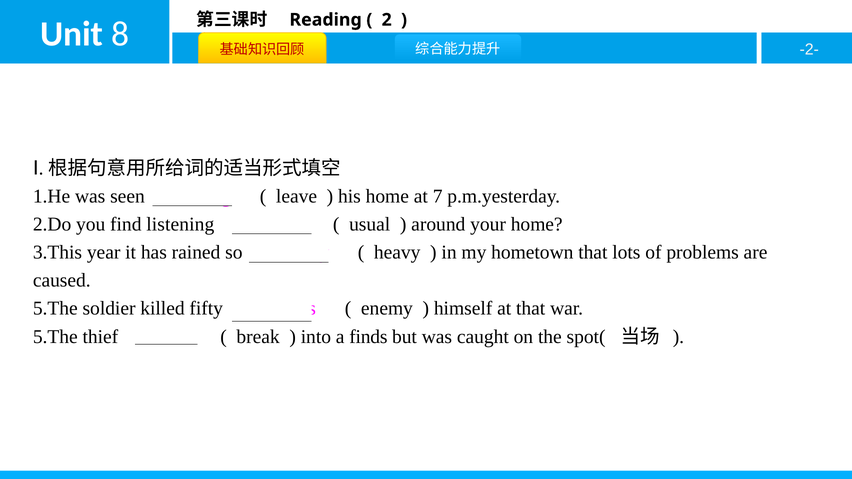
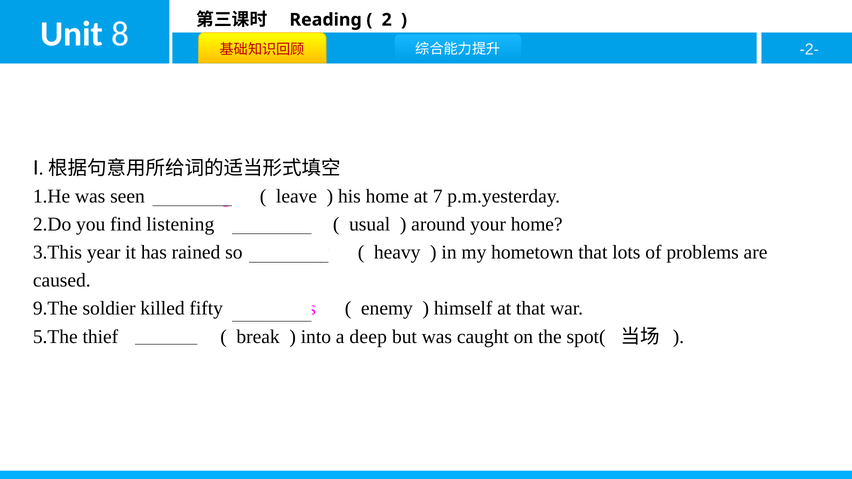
5.The: 5.The -> 9.The (55, 309)
finds: finds -> deep (368, 337)
